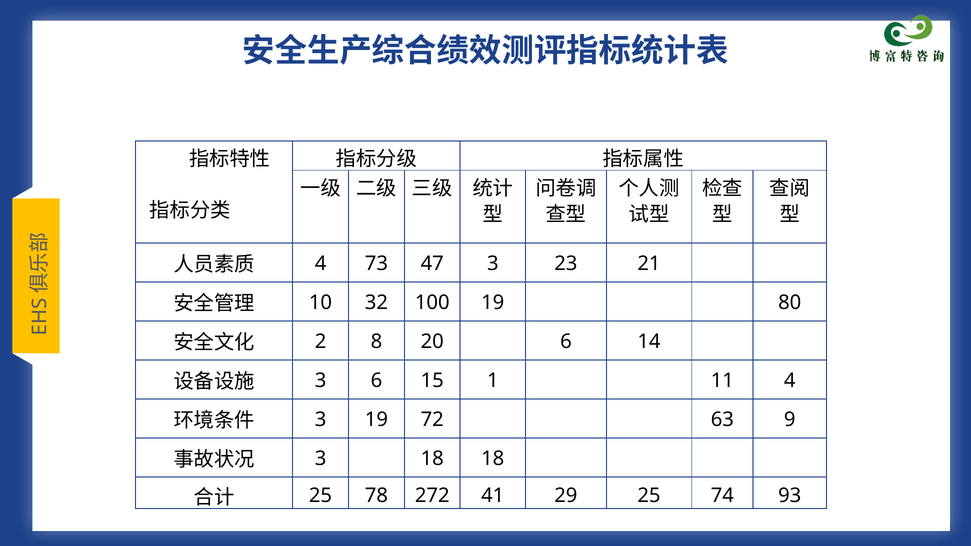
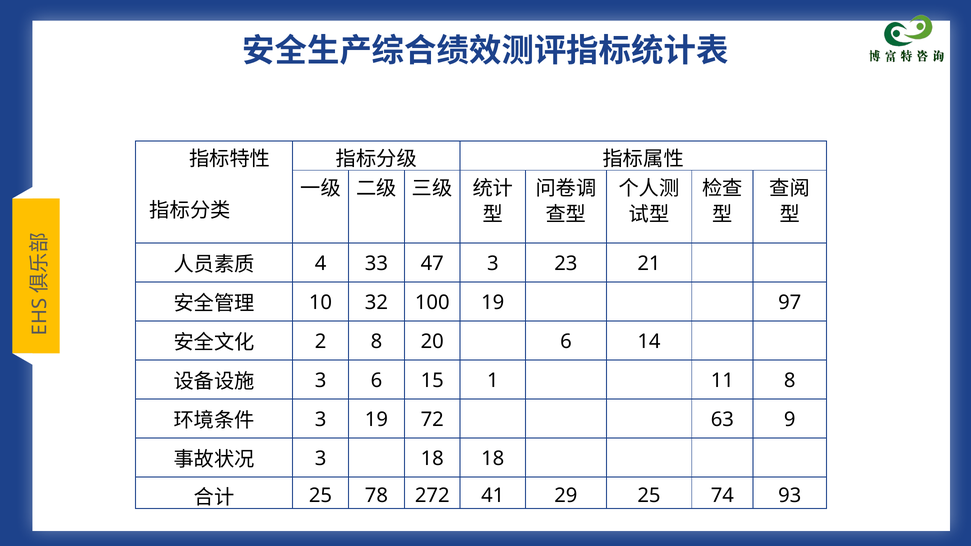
73: 73 -> 33 (376, 264)
80: 80 -> 97 (790, 303)
11 4: 4 -> 8 (790, 381)
